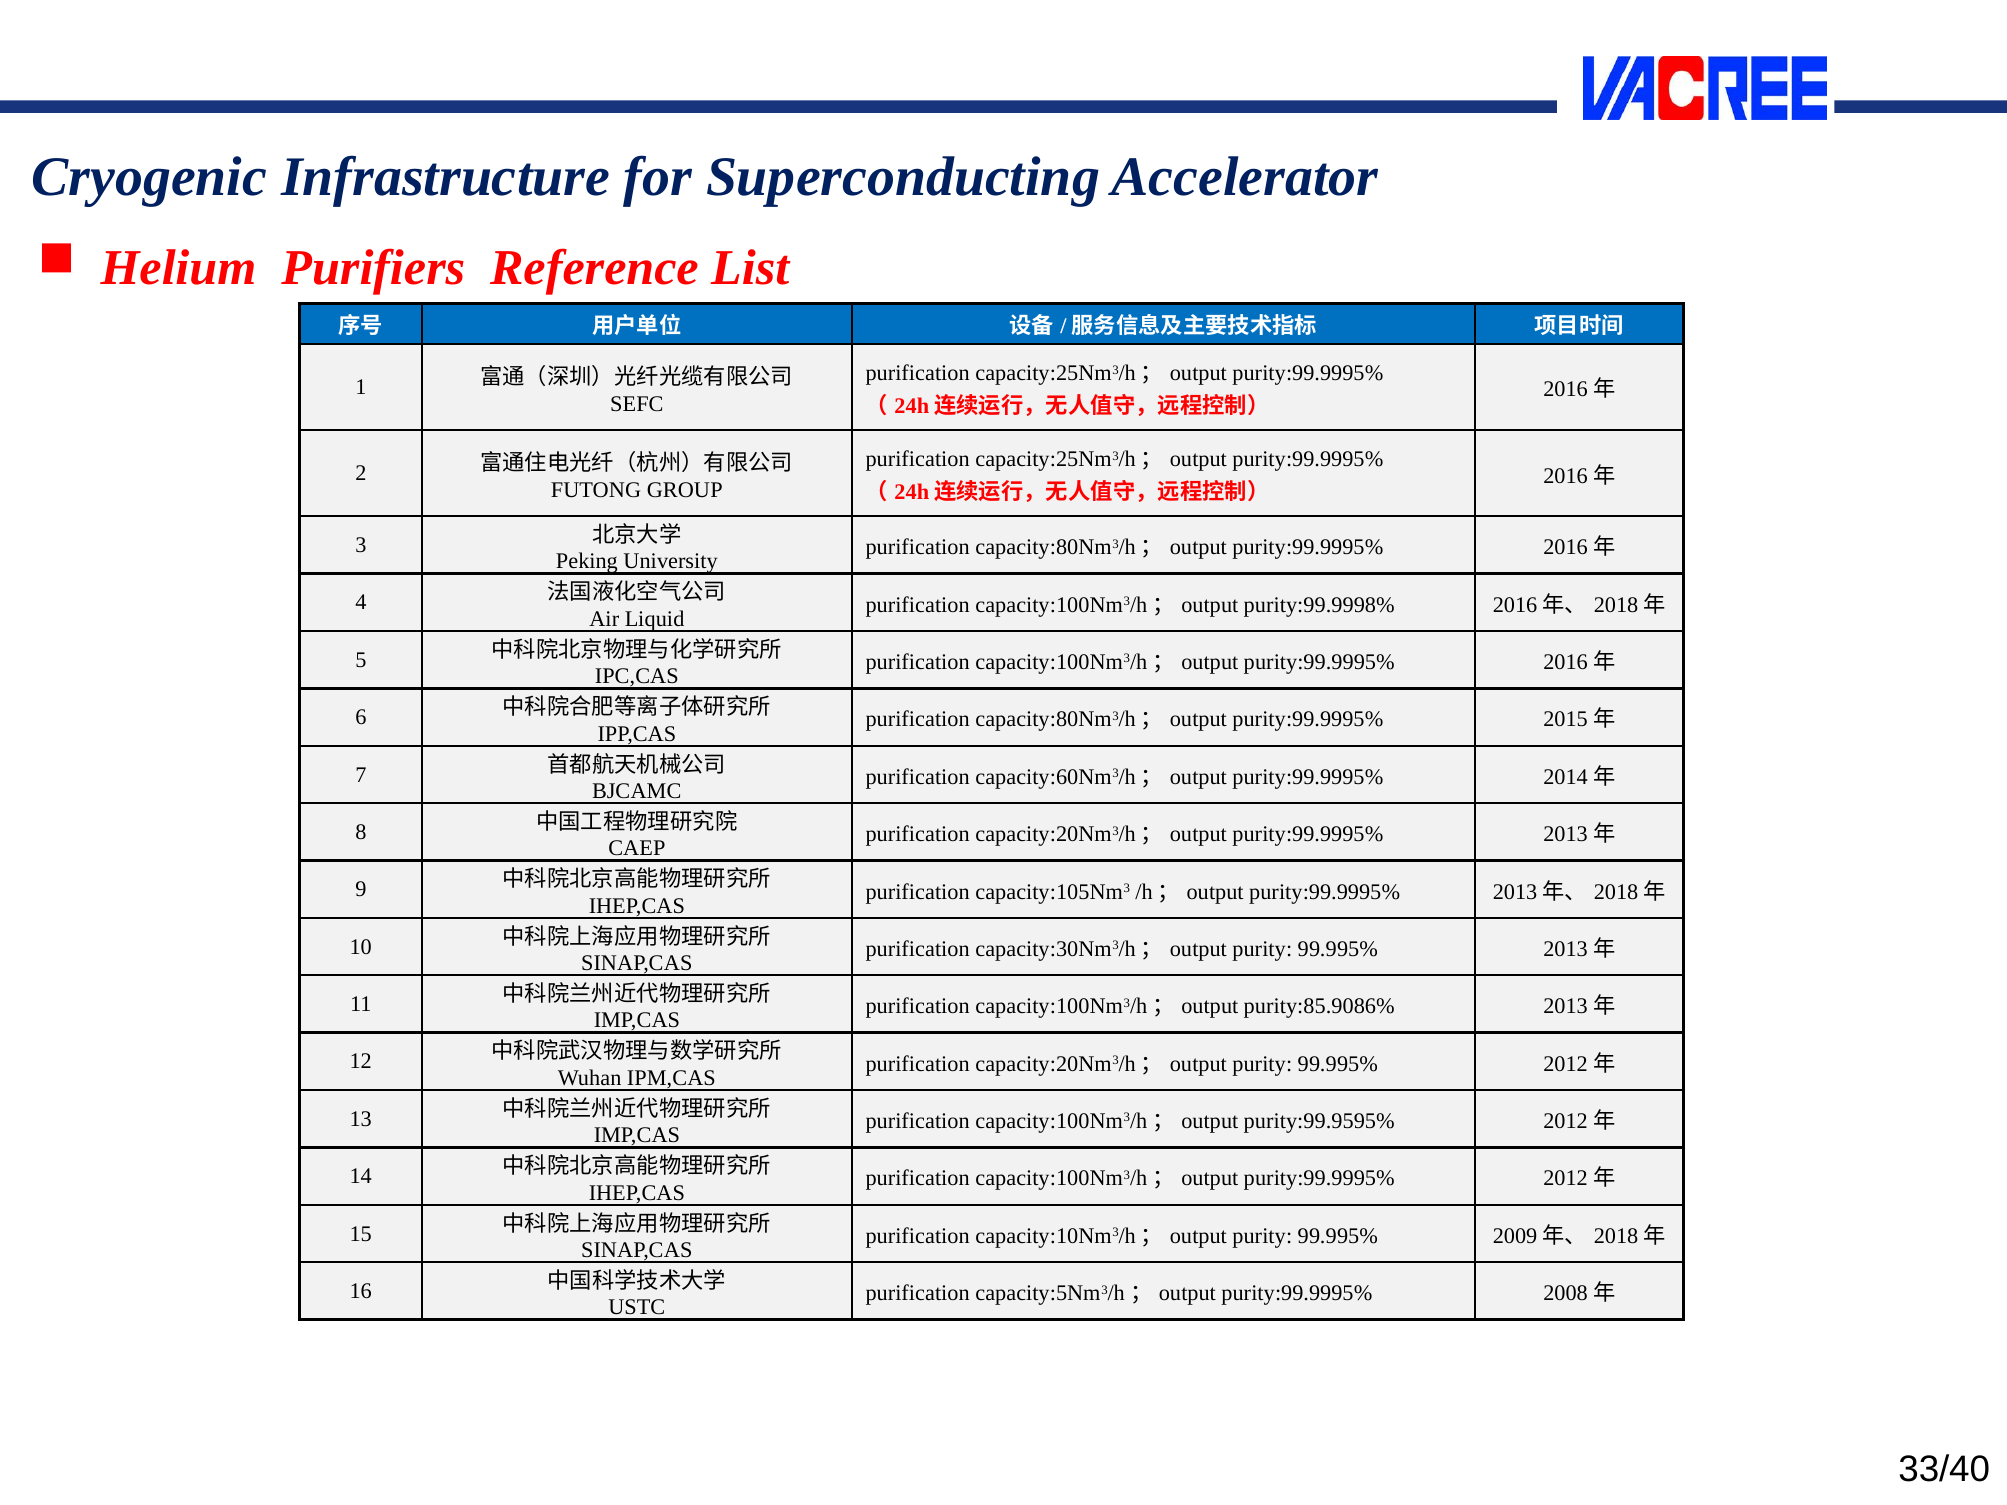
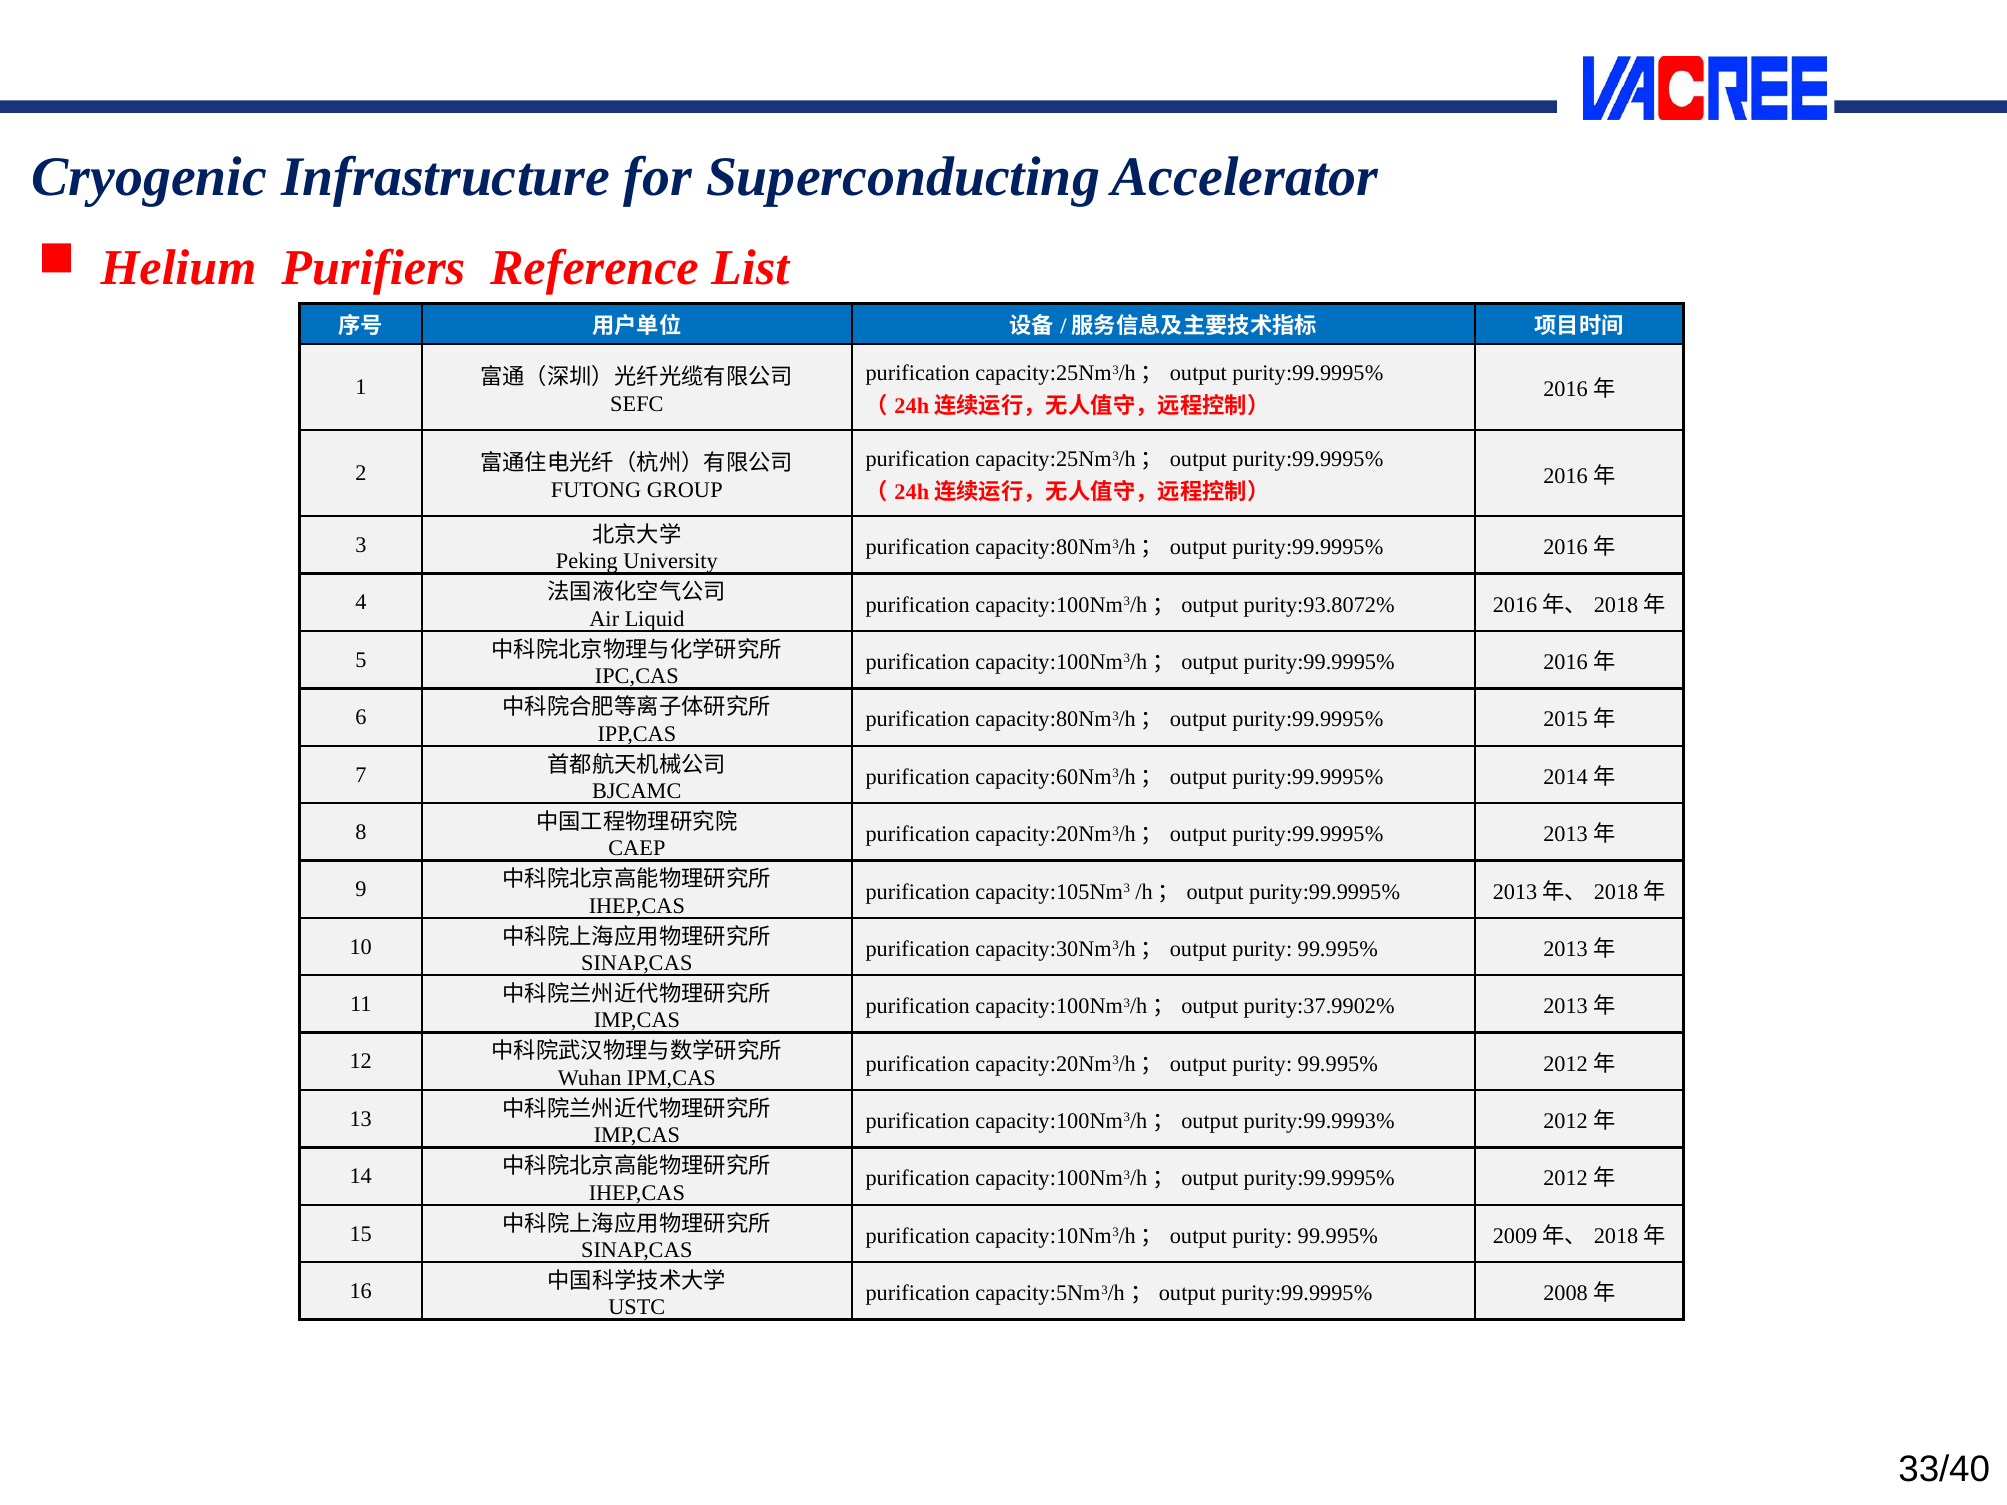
purity:99.9998%: purity:99.9998% -> purity:93.8072% (1319, 605)
purity:85.9086%: purity:85.9086% -> purity:37.9902% (1319, 1007)
purity:99.9595%: purity:99.9595% -> purity:99.9993% (1319, 1121)
